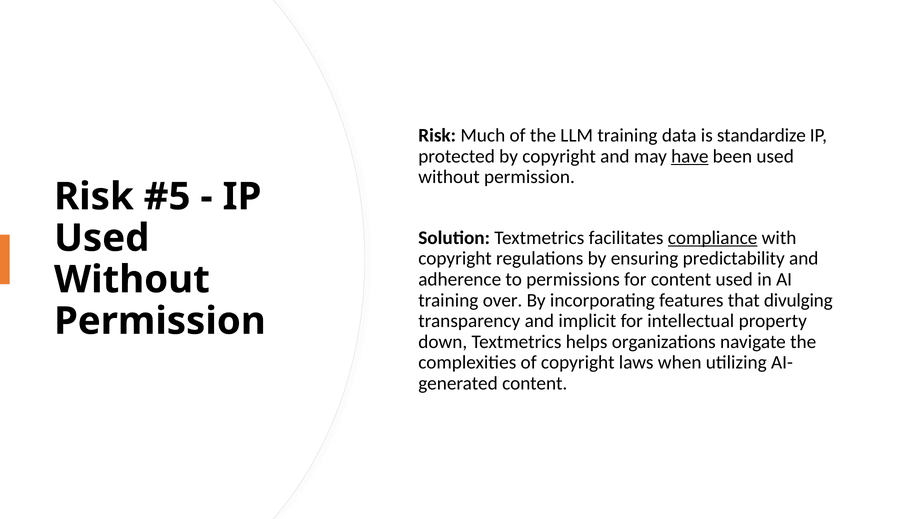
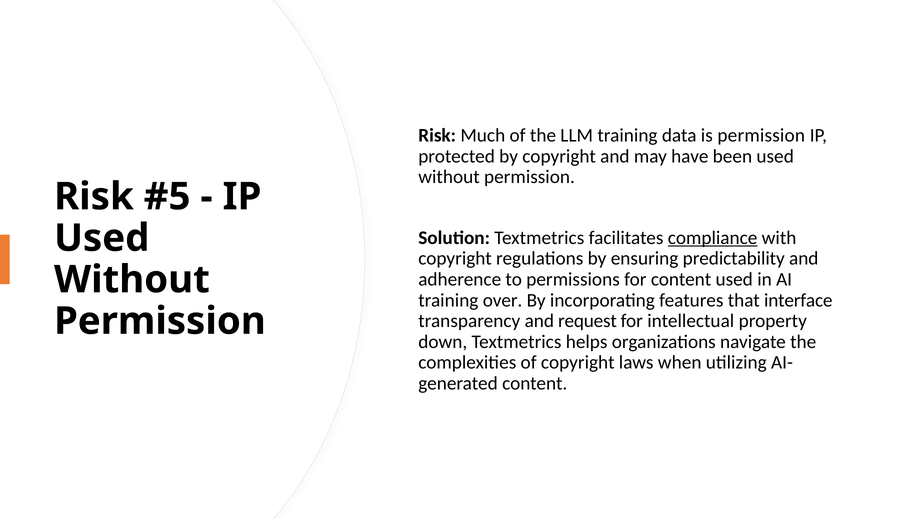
is standardize: standardize -> permission (761, 135)
have underline: present -> none (690, 156)
divulging: divulging -> interface (798, 300)
implicit: implicit -> request (587, 321)
